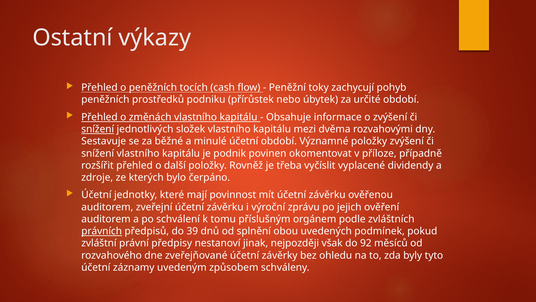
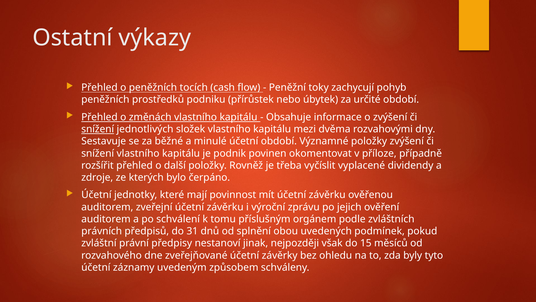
právních underline: present -> none (102, 231)
39: 39 -> 31 (192, 231)
92: 92 -> 15 (366, 243)
